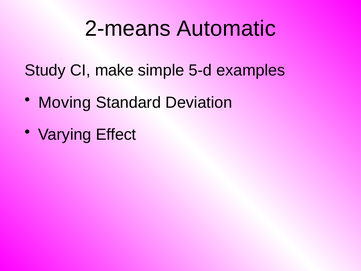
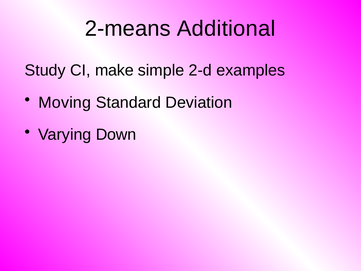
Automatic: Automatic -> Additional (226, 29)
5-d: 5-d -> 2-d (200, 70)
Effect: Effect -> Down (116, 135)
